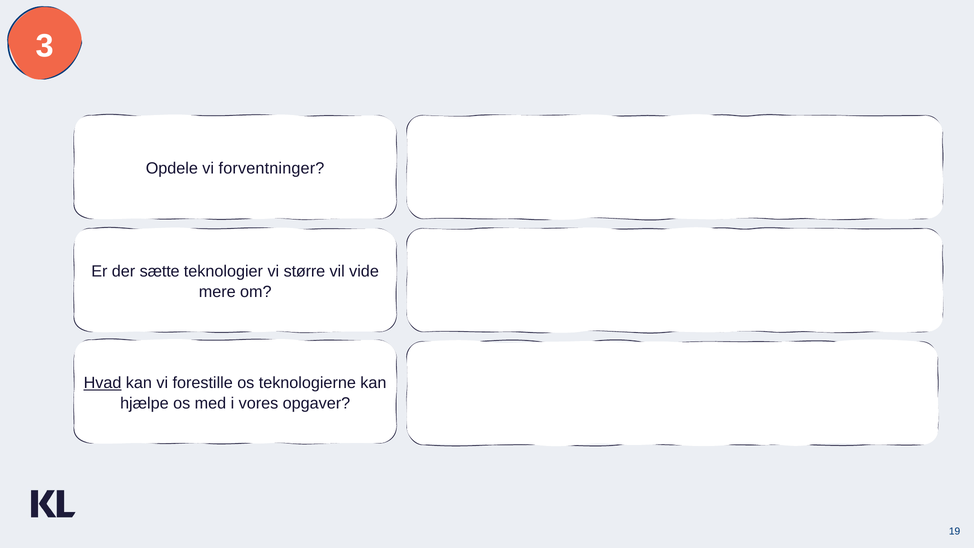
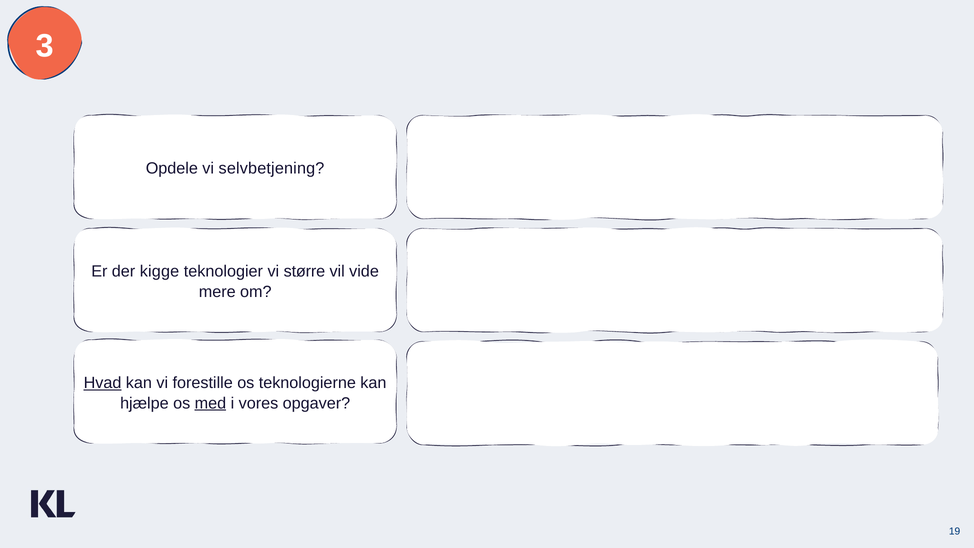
forventninger: forventninger -> selvbetjening (271, 169)
sætte: sætte -> kigge (160, 271)
med underline: none -> present (210, 403)
